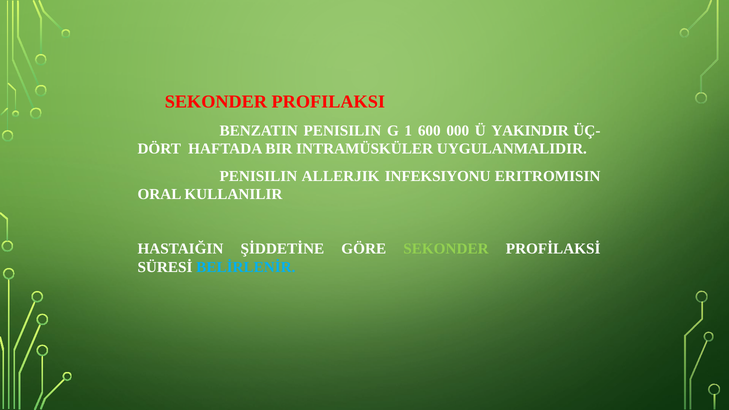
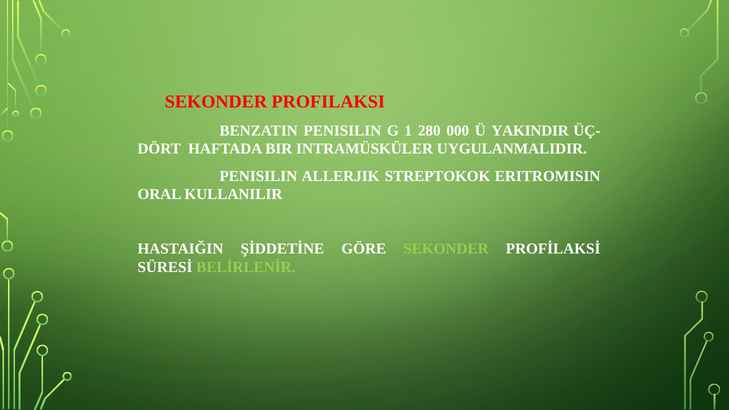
600: 600 -> 280 (429, 131)
INFEKSIYONU: INFEKSIYONU -> STREPTOKOK (438, 176)
BELİRLENİR colour: light blue -> light green (246, 267)
